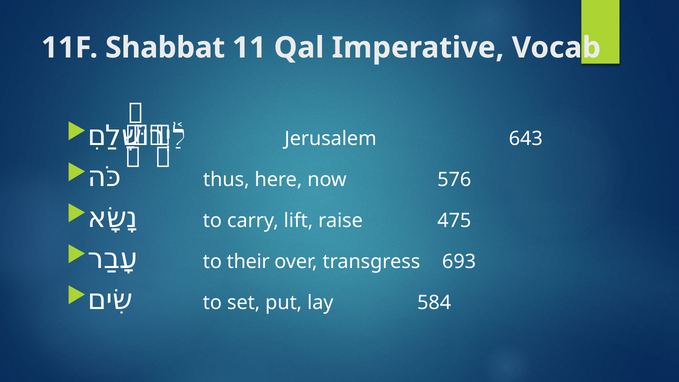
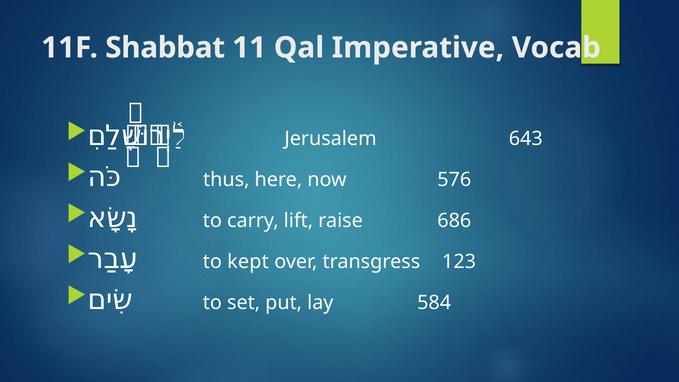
475: 475 -> 686 (454, 221)
their: their -> kept (248, 262)
693: 693 -> 123 (459, 262)
